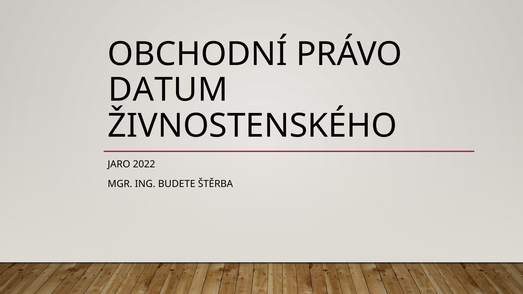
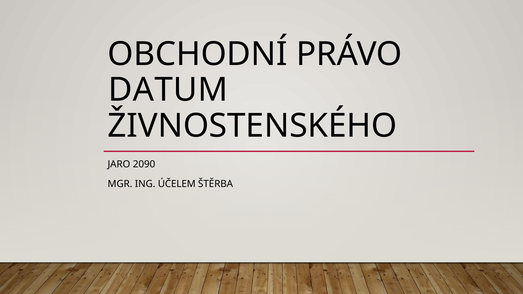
2022: 2022 -> 2090 (144, 164)
BUDETE: BUDETE -> ÚČELEM (177, 184)
